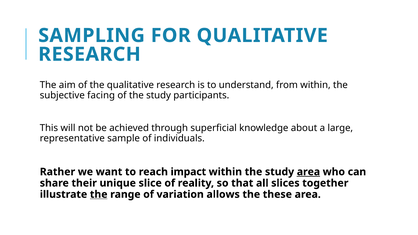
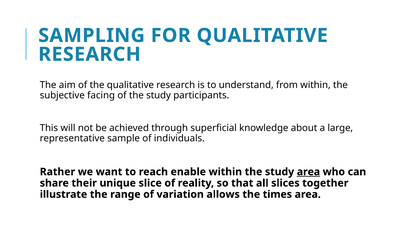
impact: impact -> enable (188, 172)
the underline: present -> none (99, 194)
these: these -> times (277, 194)
